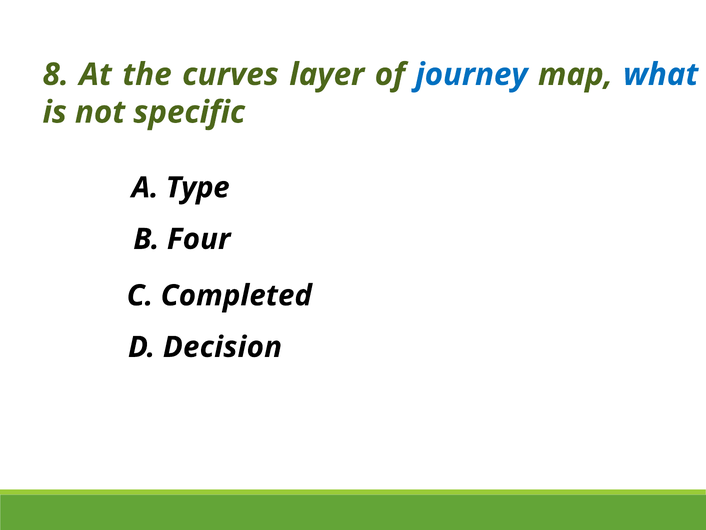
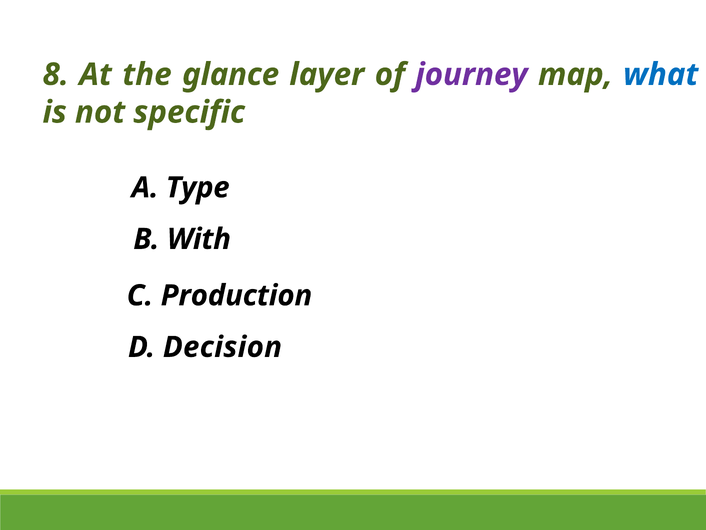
curves: curves -> glance (231, 75)
journey colour: blue -> purple (472, 75)
Four: Four -> With (199, 239)
Completed: Completed -> Production (236, 295)
